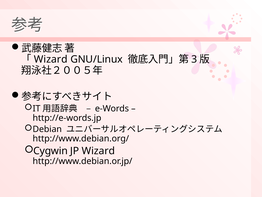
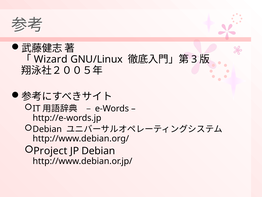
Cygwin: Cygwin -> Project (50, 151)
JP Wizard: Wizard -> Debian (98, 151)
